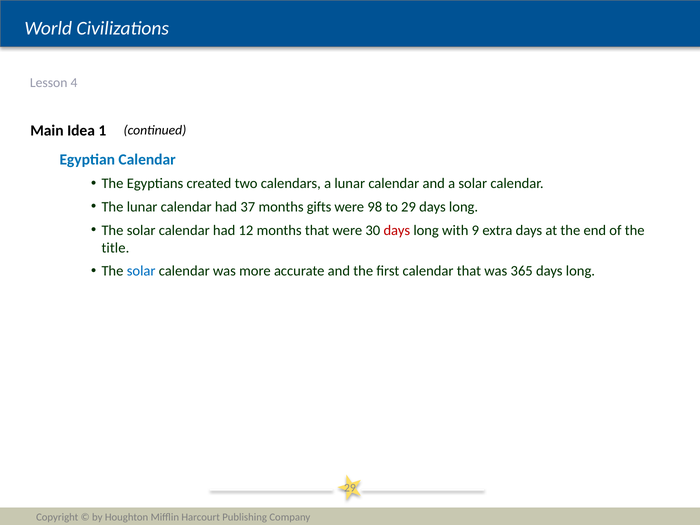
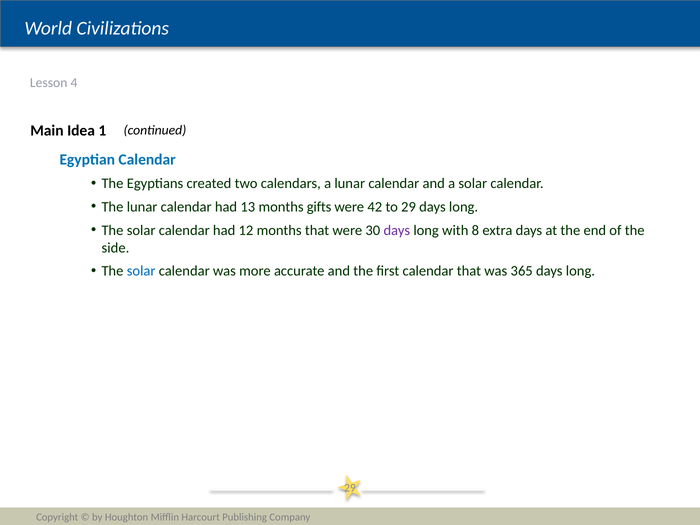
37: 37 -> 13 (248, 207)
98: 98 -> 42 (375, 207)
days colour: red -> purple (397, 230)
9: 9 -> 8 (475, 230)
title: title -> side (115, 248)
